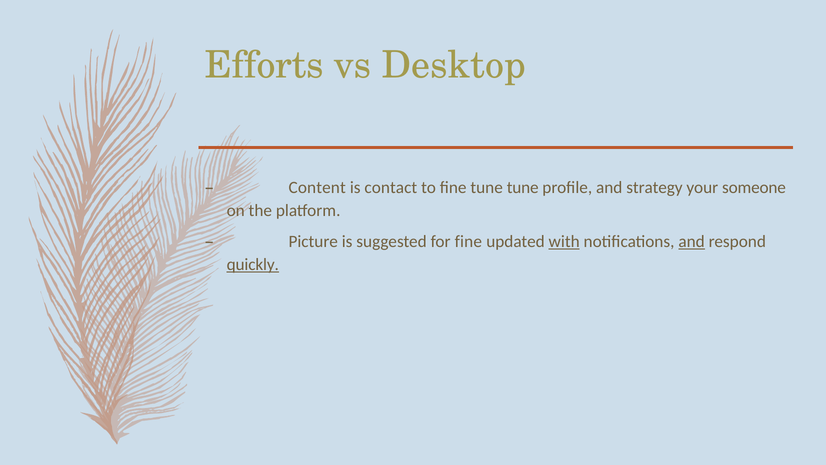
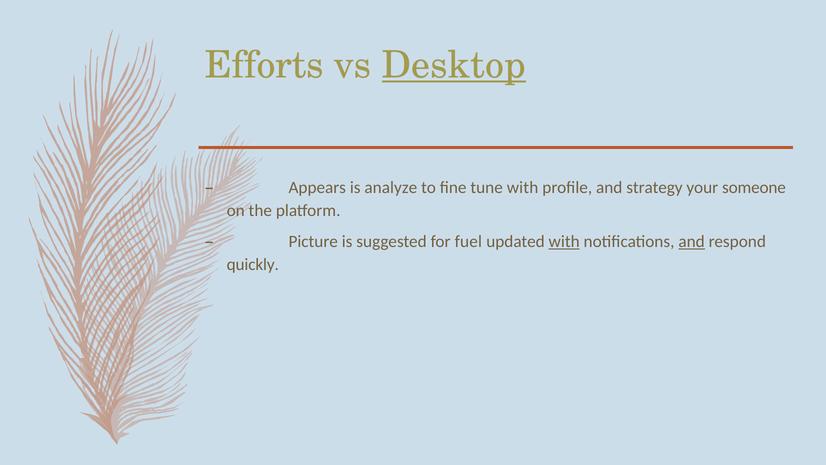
Desktop underline: none -> present (454, 65)
Content: Content -> Appears (317, 187)
contact: contact -> analyze (391, 187)
tune tune: tune -> with (523, 187)
for fine: fine -> fuel (468, 241)
quickly underline: present -> none (253, 264)
